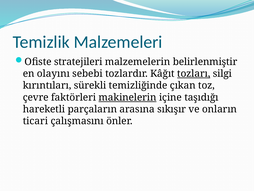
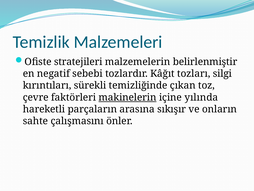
olayını: olayını -> negatif (53, 73)
tozları underline: present -> none (194, 73)
taşıdığı: taşıdığı -> yılında (201, 97)
ticari: ticari -> sahte (35, 121)
